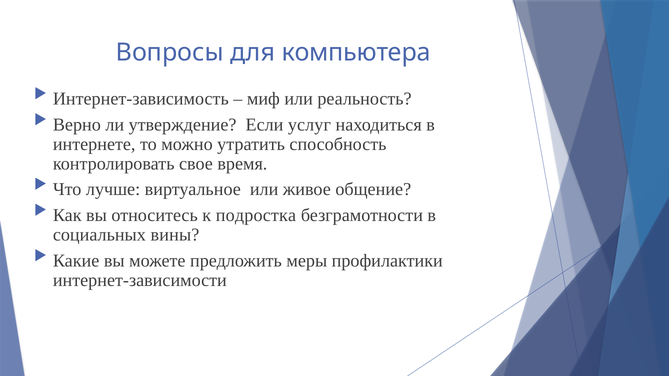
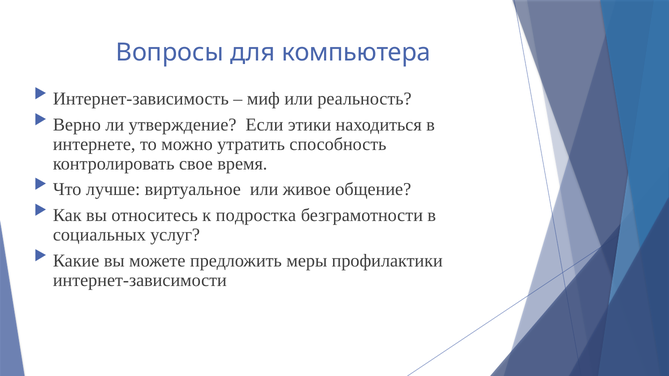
услуг: услуг -> этики (310, 125)
вины: вины -> услуг (175, 235)
